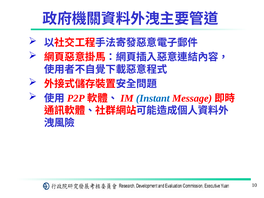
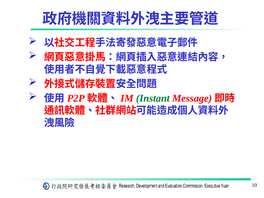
Instant colour: blue -> green (153, 98)
